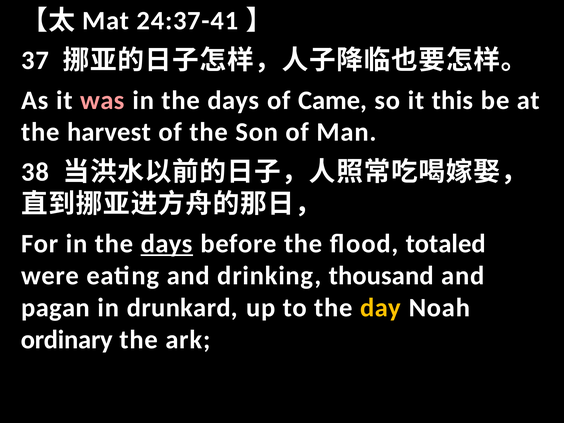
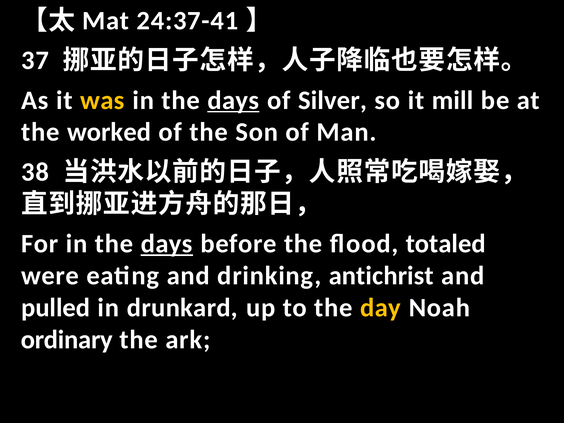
was colour: pink -> yellow (102, 100)
days underline: none -> present (233, 100)
Came: Came -> Silver (332, 100)
this: this -> mill (453, 100)
harvest: harvest -> worked (109, 132)
thousand: thousand -> antichrist (381, 276)
pagan: pagan -> pulled (56, 308)
